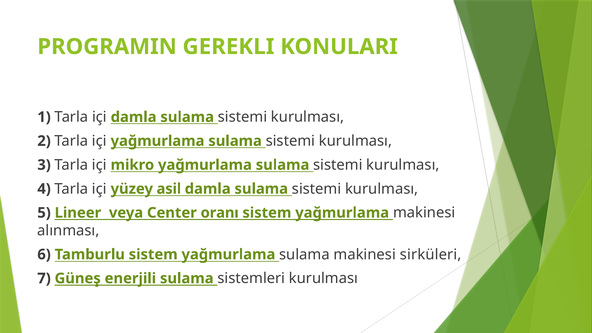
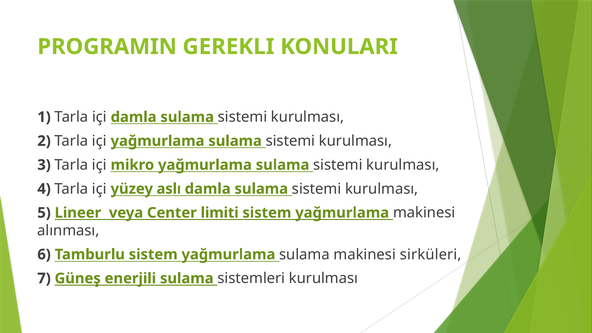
asil: asil -> aslı (169, 189)
oranı: oranı -> limiti (220, 213)
